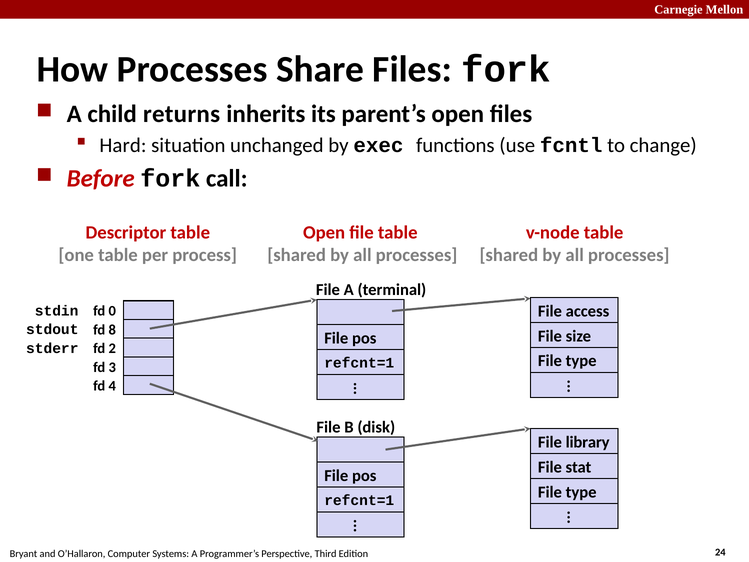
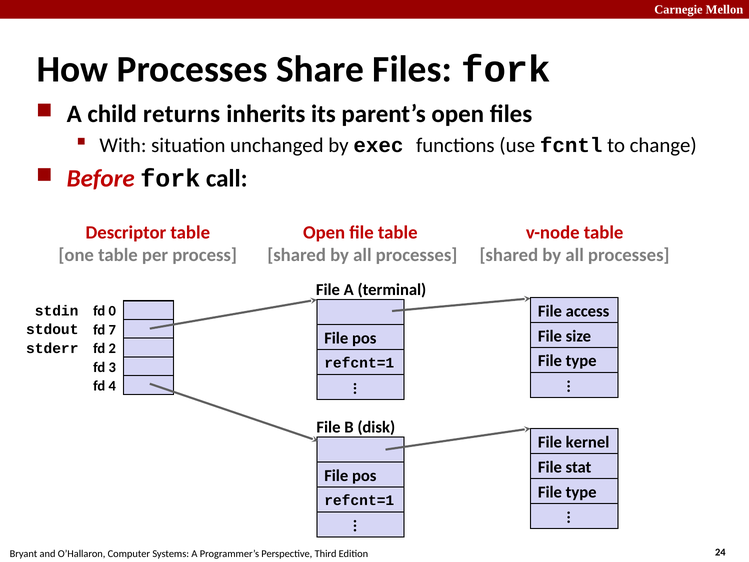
Hard: Hard -> With (123, 145)
8: 8 -> 7 (112, 330)
library: library -> kernel (588, 442)
